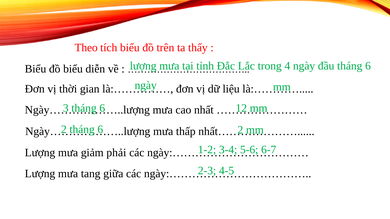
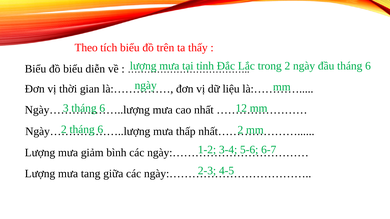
trong 4: 4 -> 2 (287, 66)
phải: phải -> bình (116, 153)
